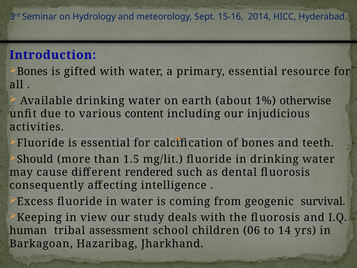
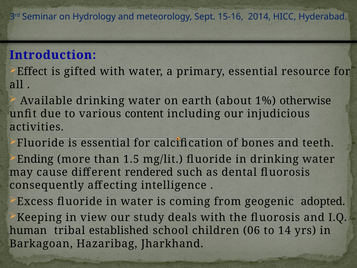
Bones: Bones -> Effect (32, 72)
Should: Should -> Ending (35, 159)
survival: survival -> adopted (323, 201)
assessment: assessment -> established (119, 230)
